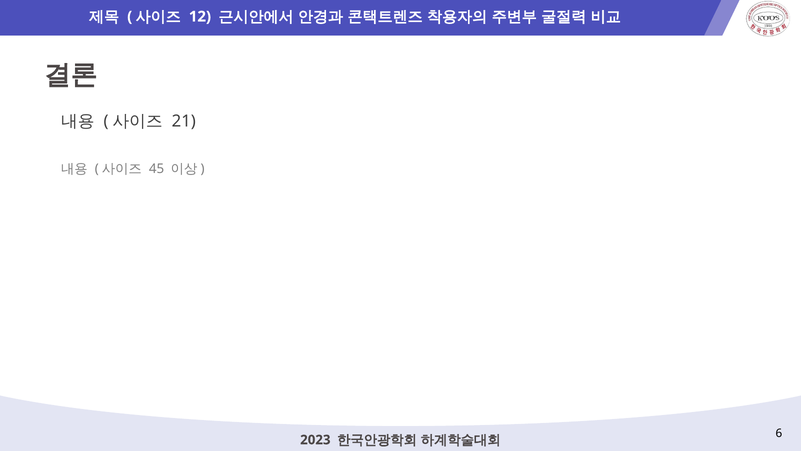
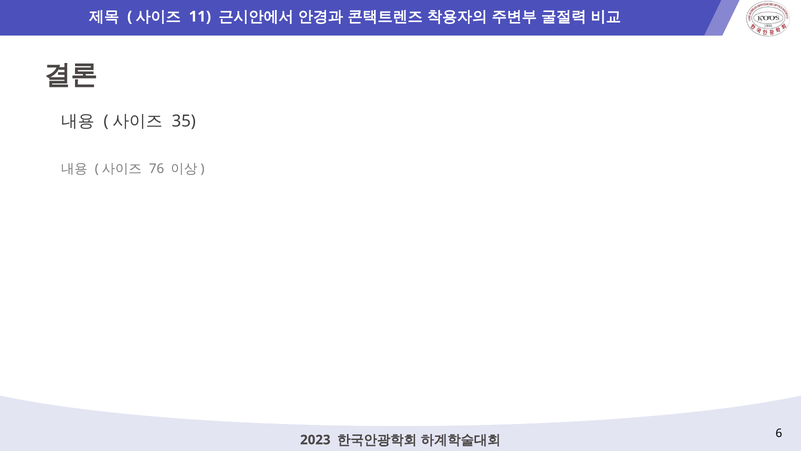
12: 12 -> 11 (200, 17)
21: 21 -> 35 (184, 121)
45: 45 -> 76 (157, 168)
